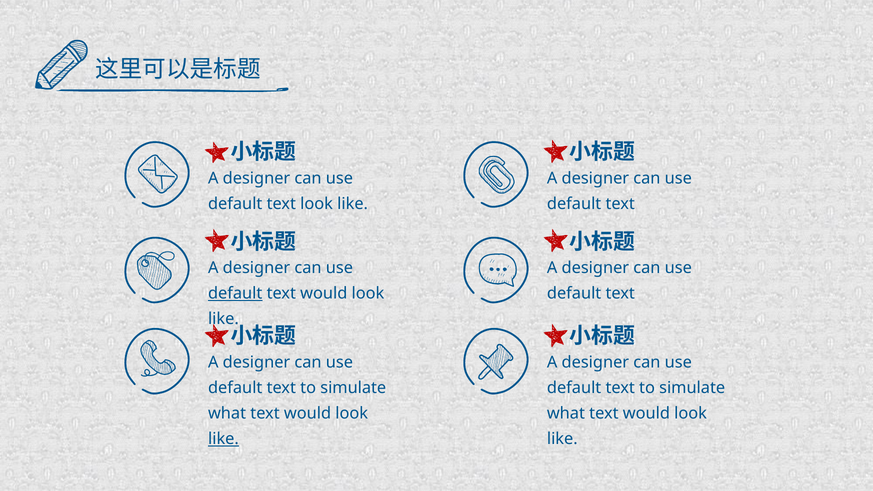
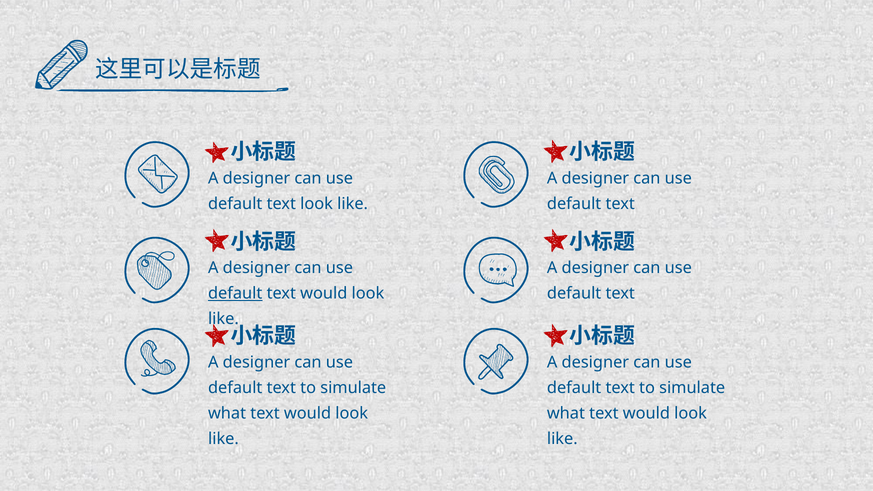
like underline: present -> none (223, 439)
